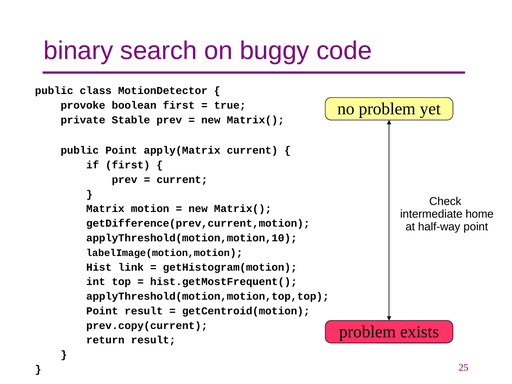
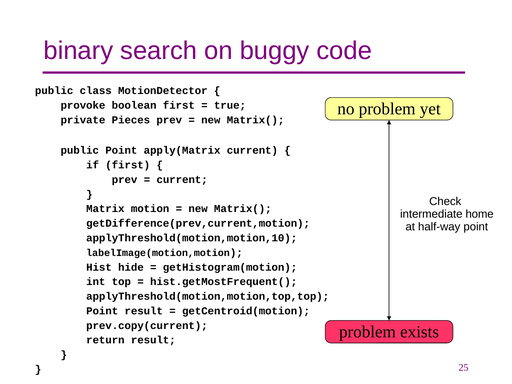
Stable: Stable -> Pieces (131, 120)
link: link -> hide (131, 267)
